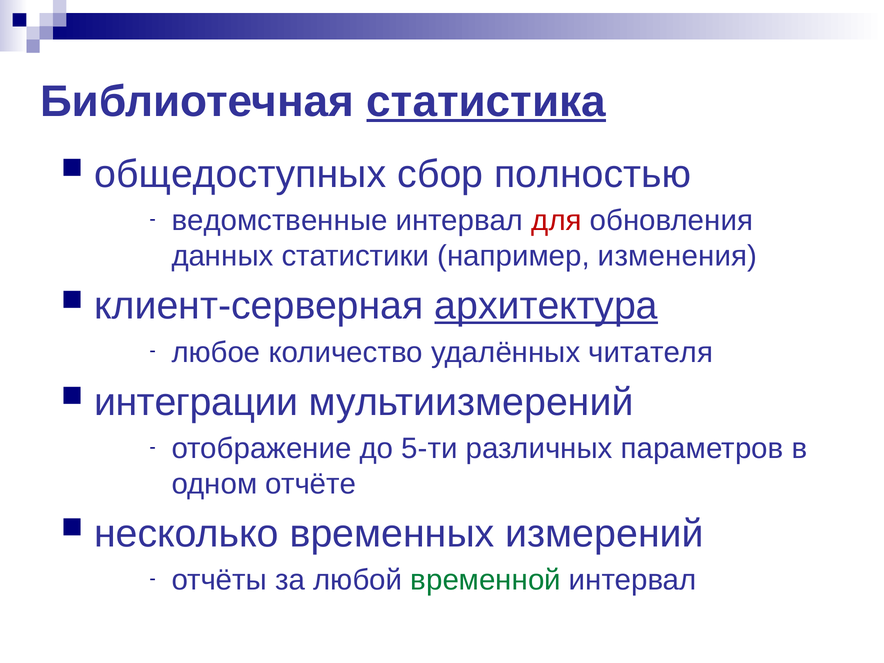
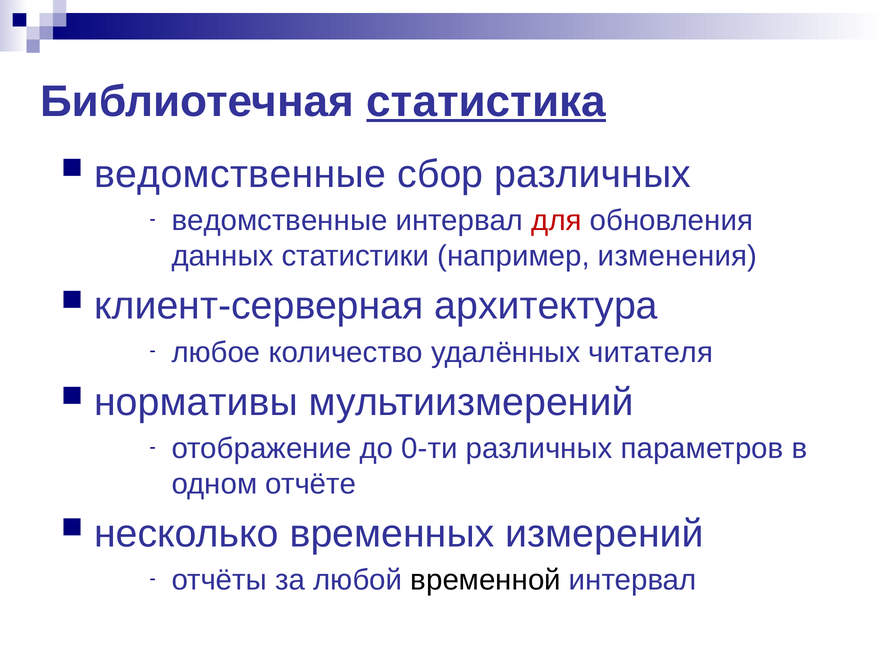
общедоступных: общедоступных -> ведомственные (240, 174)
сбор полностью: полностью -> различных (593, 174)
архитектура underline: present -> none (546, 306)
интеграции: интеграции -> нормативы (196, 402)
5-ти: 5-ти -> 0-ти (429, 449)
временной colour: green -> black (486, 580)
